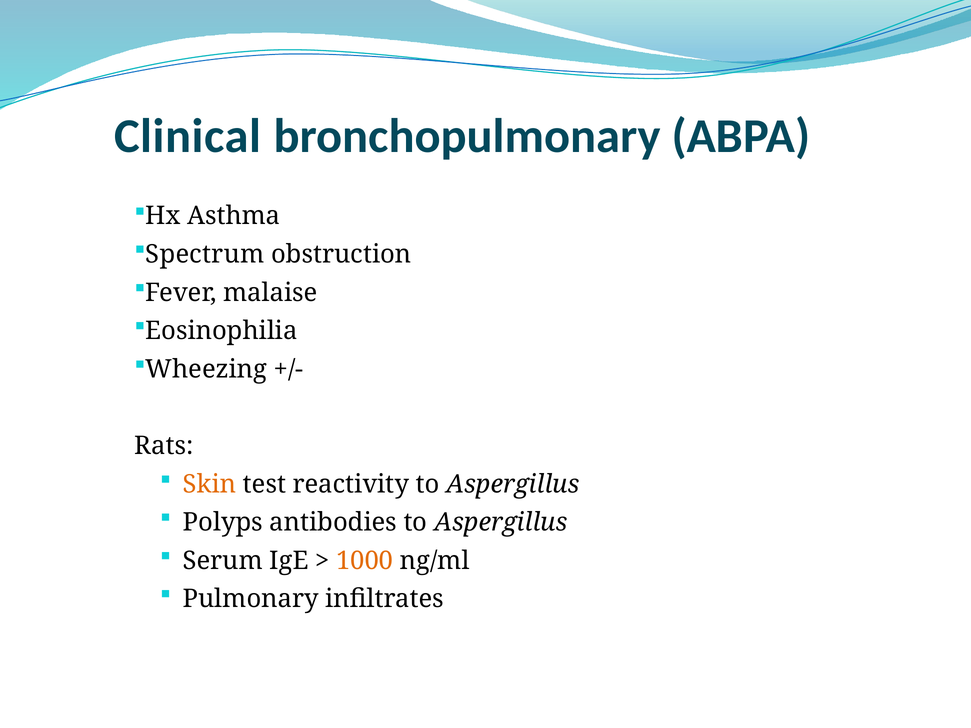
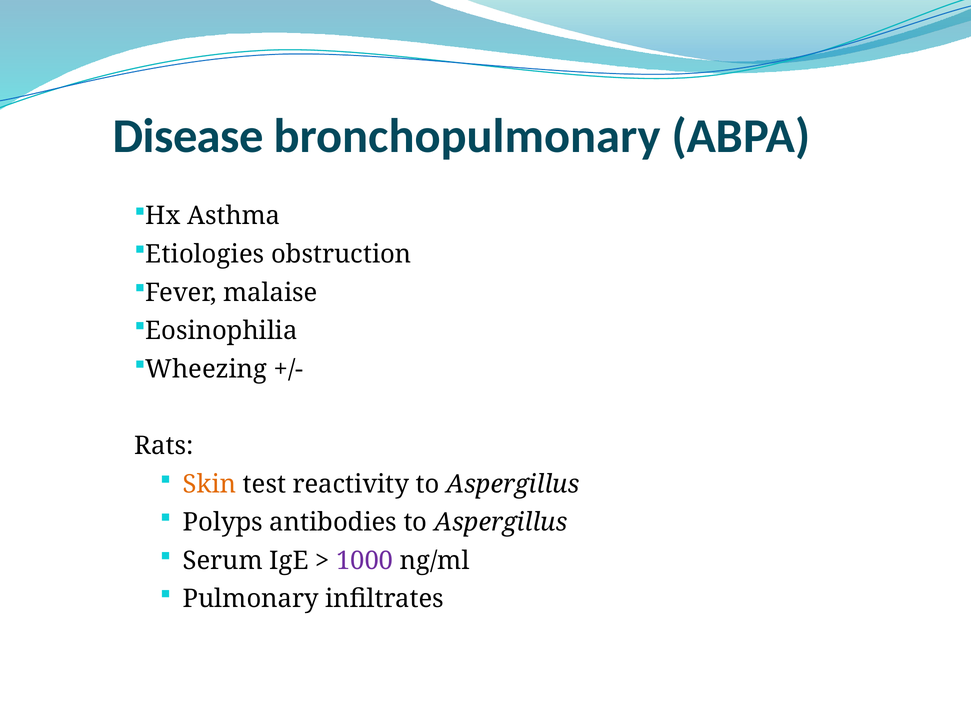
Clinical: Clinical -> Disease (188, 136)
Spectrum: Spectrum -> Etiologies (205, 254)
1000 colour: orange -> purple (365, 561)
